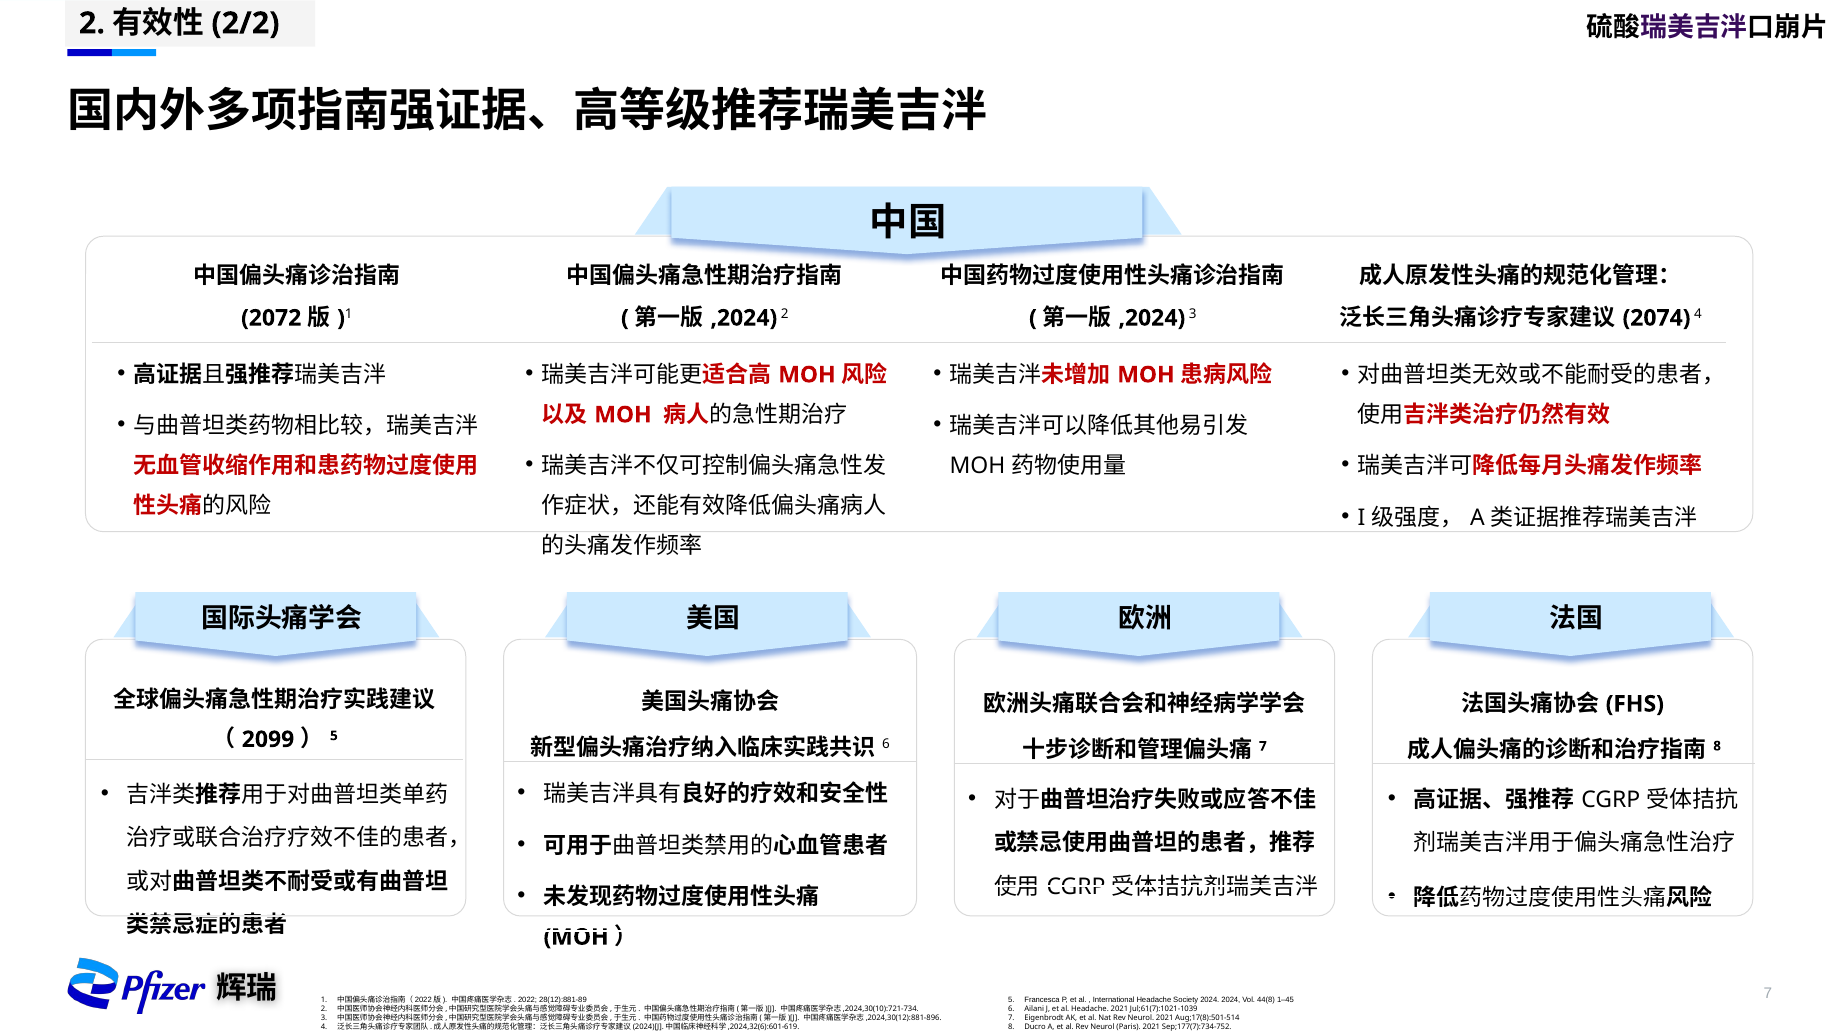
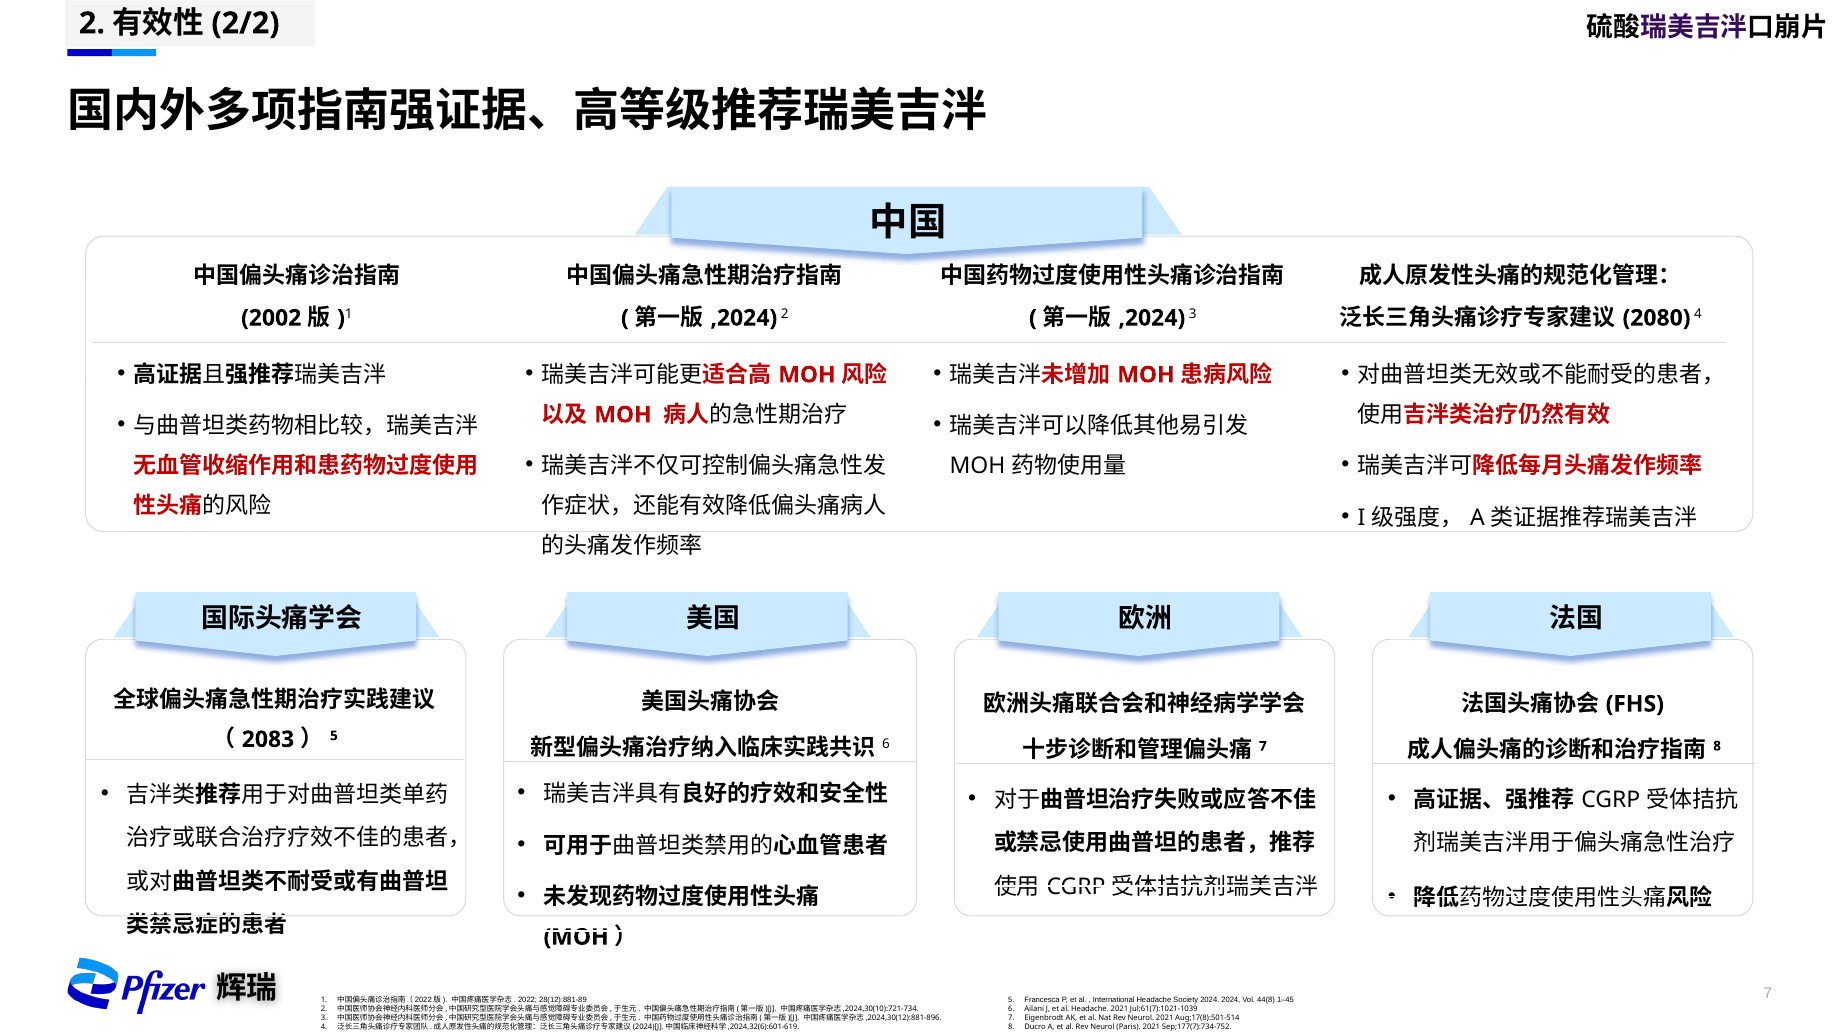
2074: 2074 -> 2080 (1657, 318)
2072: 2072 -> 2002 (271, 318)
2099: 2099 -> 2083 (268, 739)
